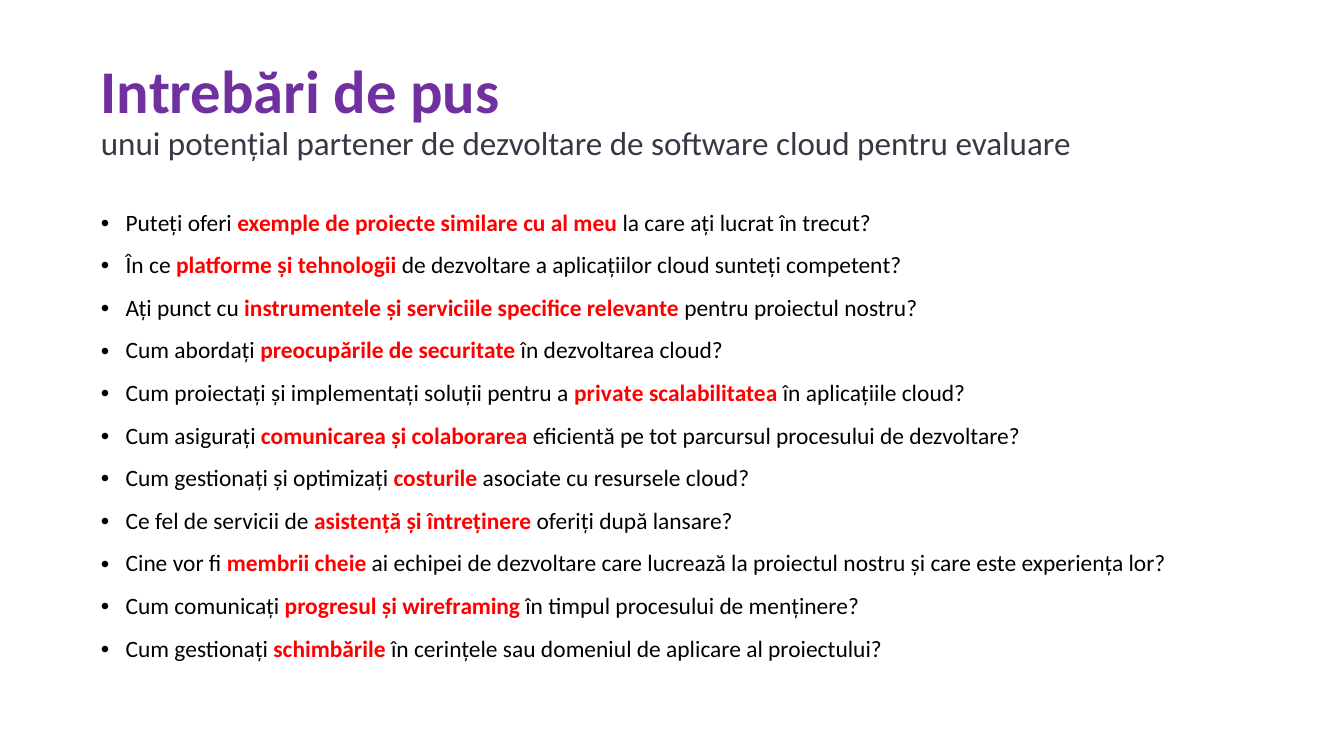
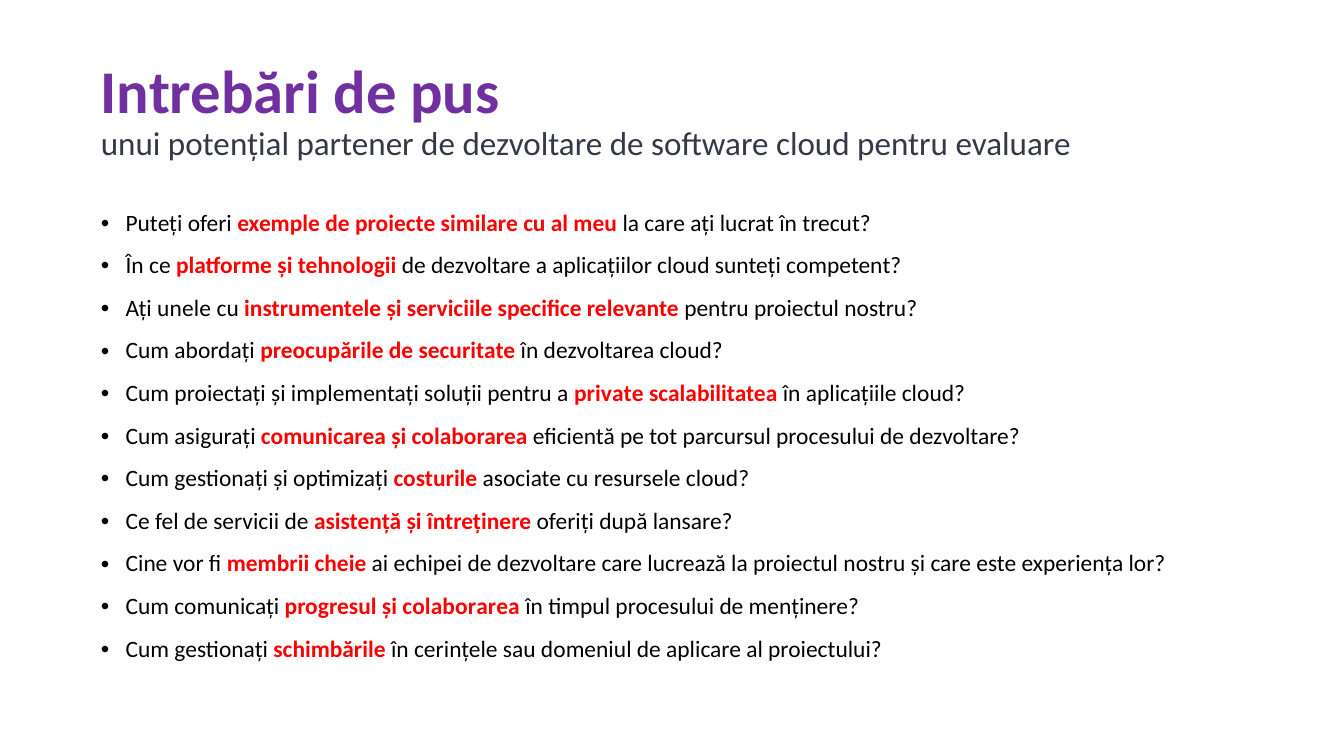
punct: punct -> unele (184, 309)
progresul și wireframing: wireframing -> colaborarea (461, 607)
